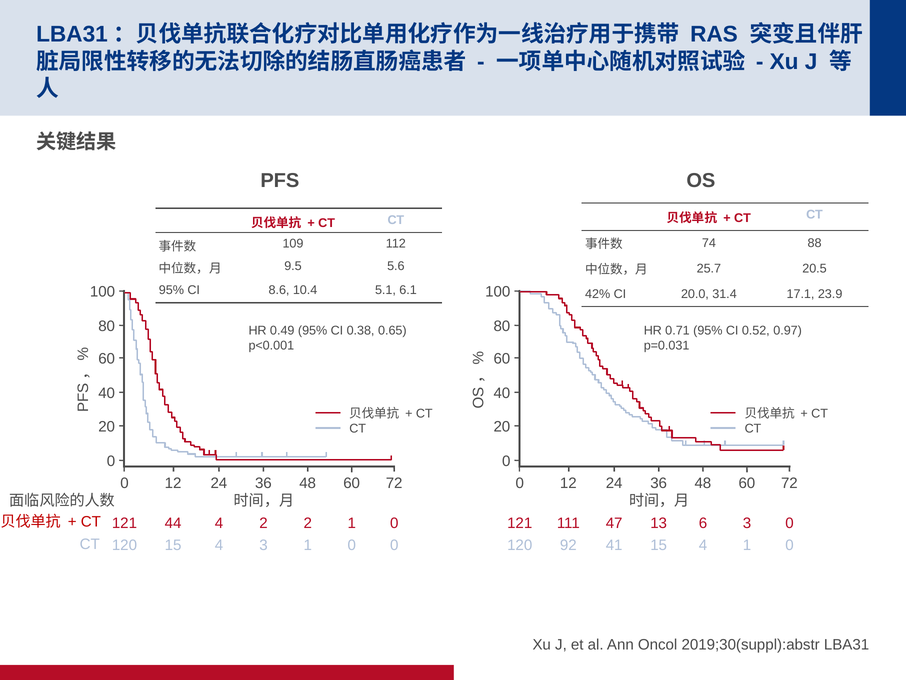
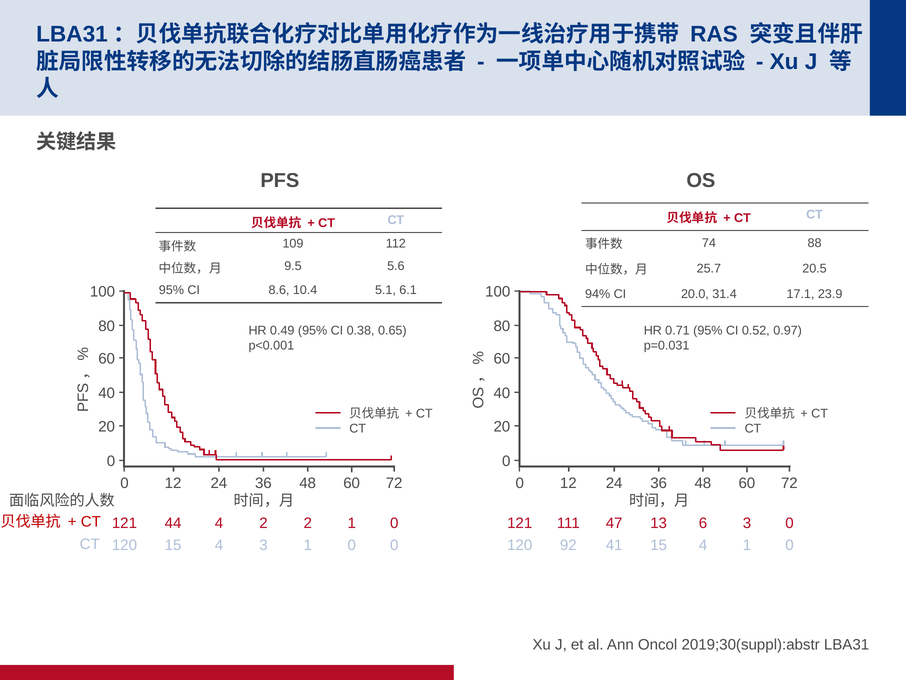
42%: 42% -> 94% (598, 294)
